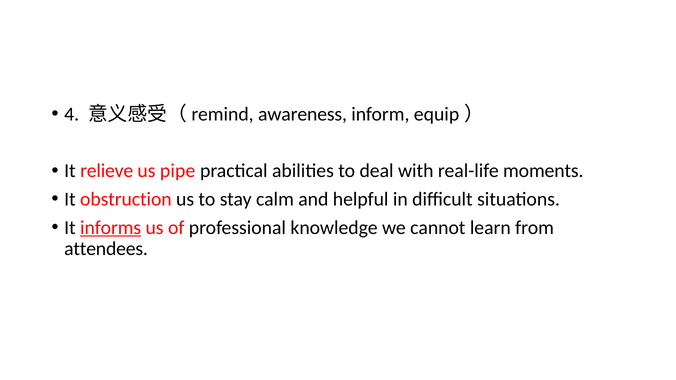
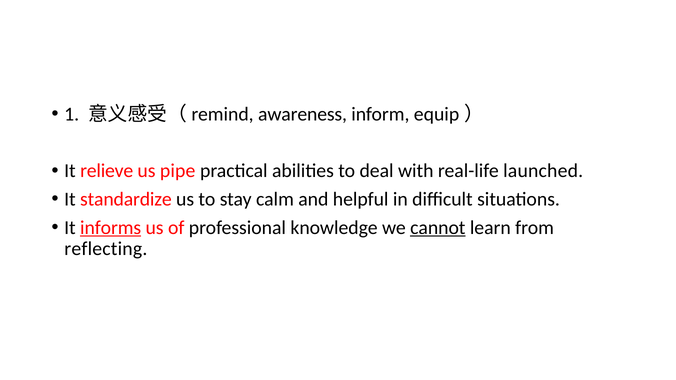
4: 4 -> 1 (72, 114)
moments: moments -> launched (543, 171)
obstruction: obstruction -> standardize (126, 199)
cannot underline: none -> present (438, 228)
attendees: attendees -> reflecting (106, 249)
